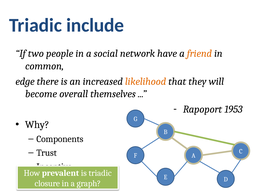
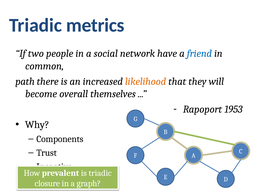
include: include -> metrics (95, 25)
friend colour: orange -> blue (199, 53)
edge: edge -> path (25, 81)
